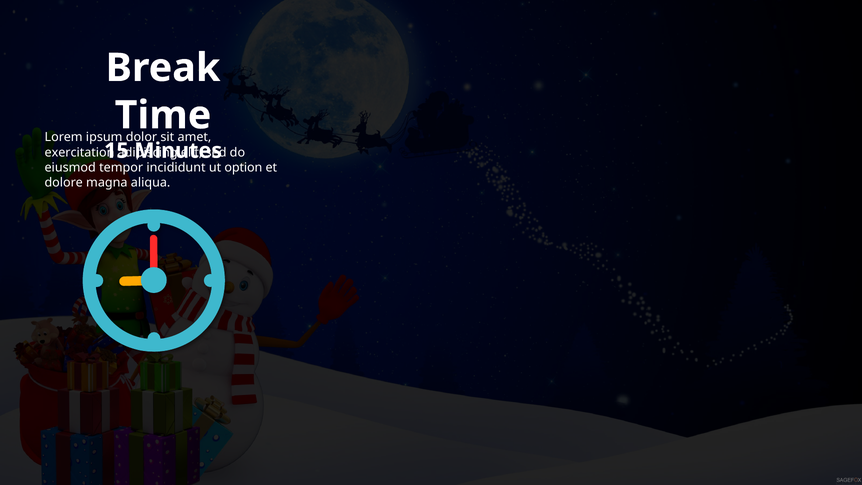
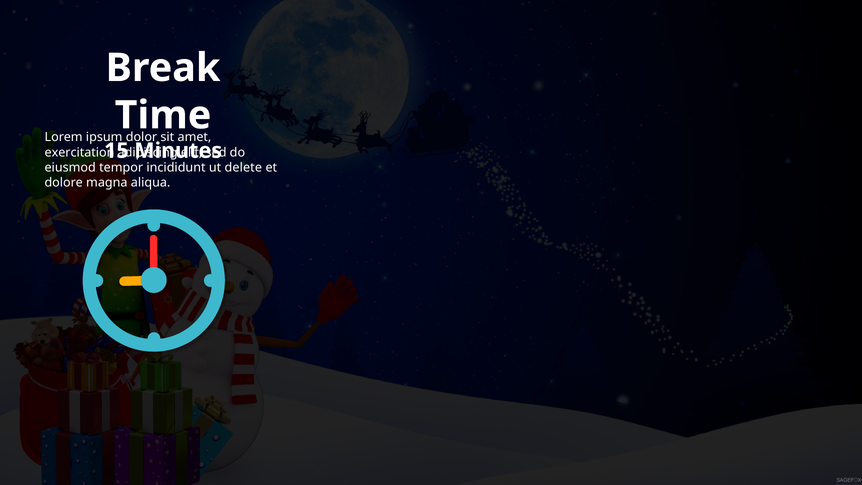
option: option -> delete (243, 167)
